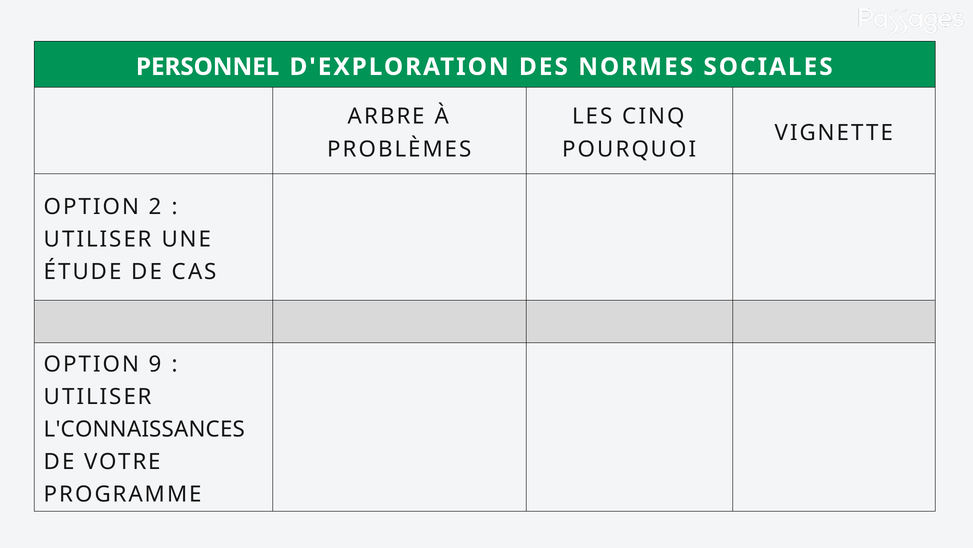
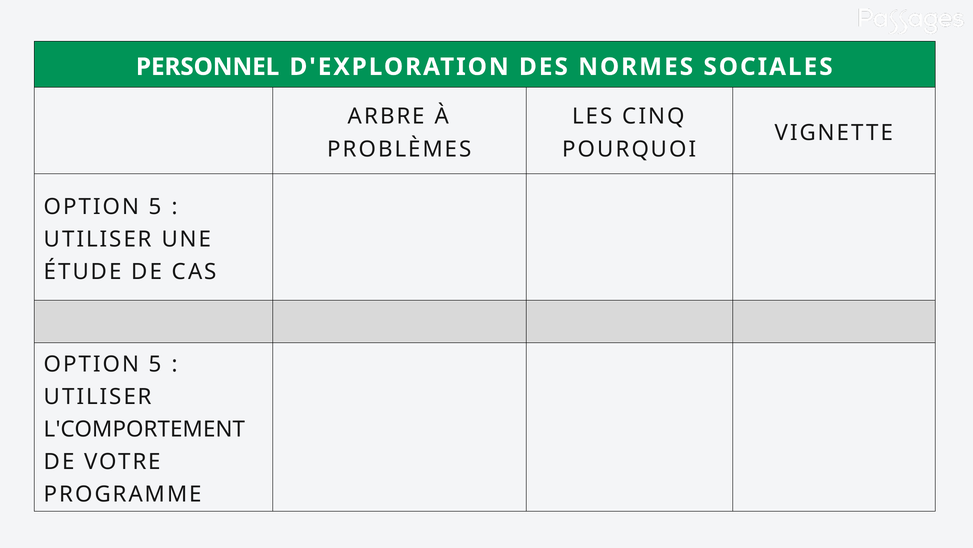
2: 2 -> 5 (155, 207)
9: 9 -> 5 (155, 364)
L'CONNAISSANCES: L'CONNAISSANCES -> L'COMPORTEMENT (144, 429)
